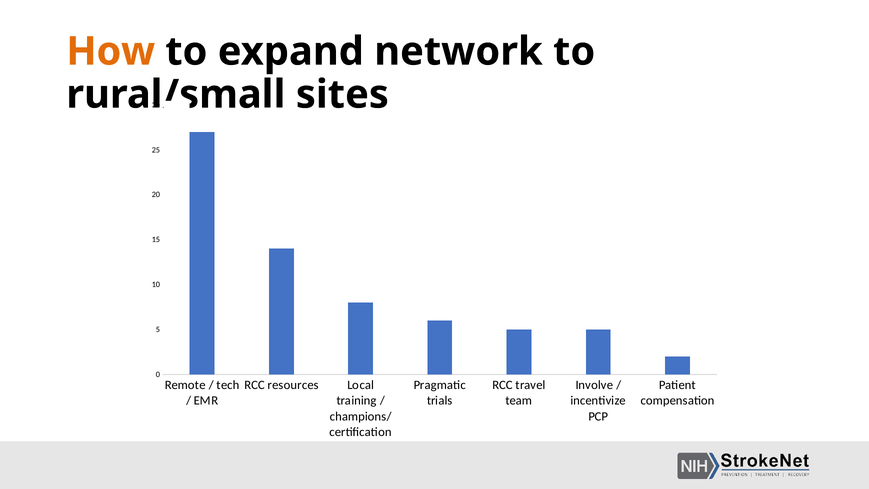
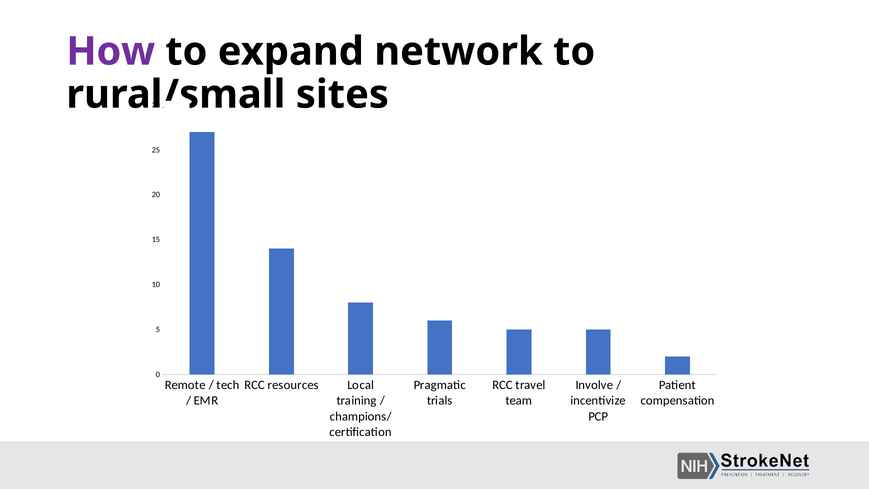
How colour: orange -> purple (111, 51)
